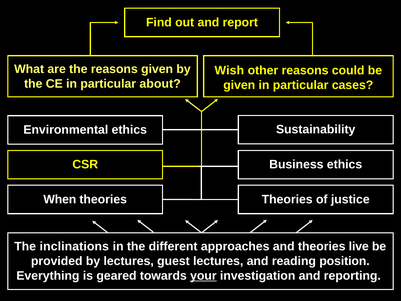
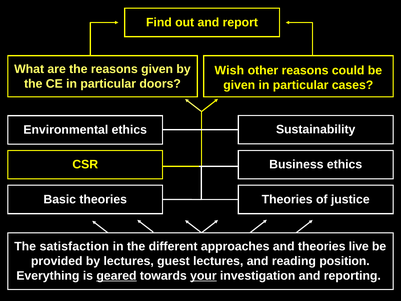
about: about -> doors (160, 84)
When: When -> Basic (60, 199)
inclinations: inclinations -> satisfaction (74, 246)
geared underline: none -> present (116, 276)
